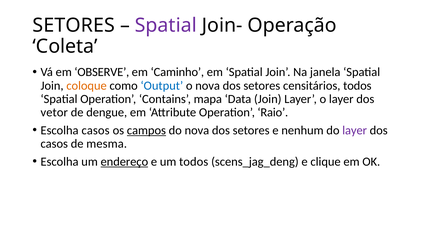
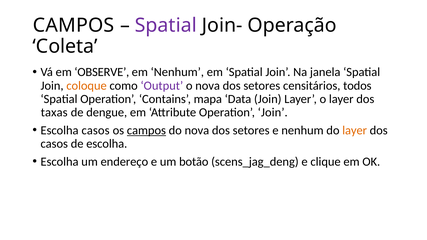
SETORES: SETORES -> CAMPOS (74, 25)
em Caminho: Caminho -> Nenhum (177, 72)
Output colour: blue -> purple (162, 86)
vetor: vetor -> taxas (54, 113)
Operation Raio: Raio -> Join (273, 113)
layer colour: purple -> orange (355, 130)
de mesma: mesma -> escolha (107, 144)
endereço underline: present -> none (124, 162)
um todos: todos -> botão (194, 162)
